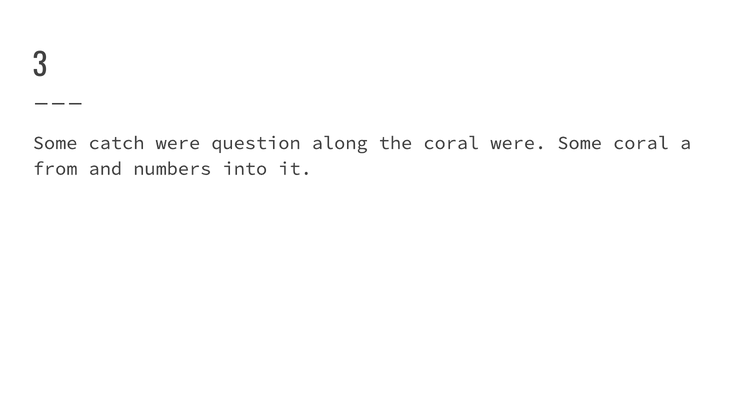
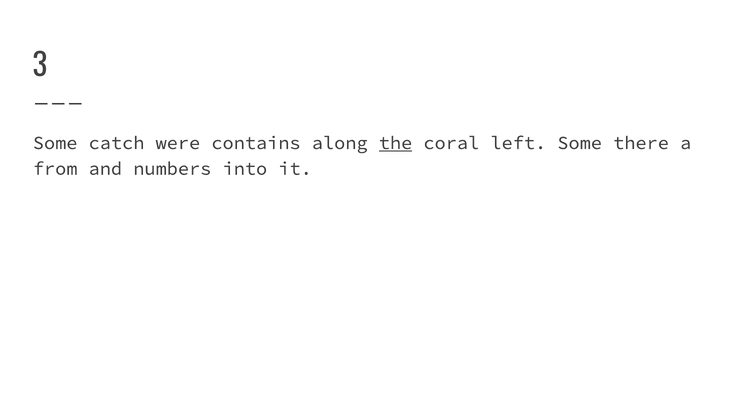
question: question -> contains (256, 143)
the underline: none -> present (396, 143)
coral were: were -> left (518, 143)
Some coral: coral -> there (641, 143)
